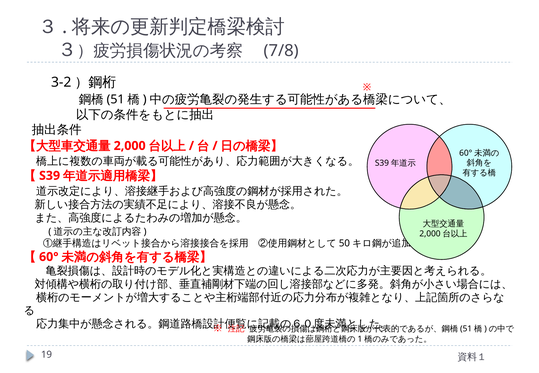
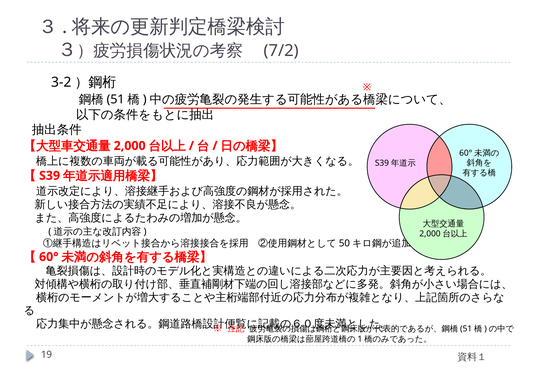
7/8: 7/8 -> 7/2 (281, 51)
